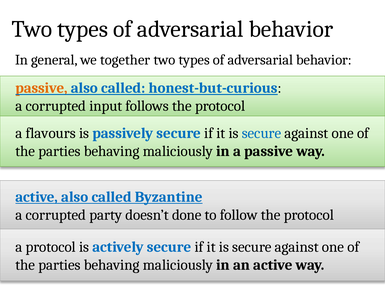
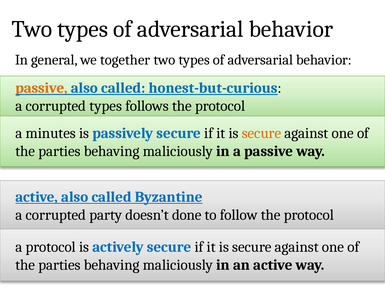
corrupted input: input -> types (106, 106)
flavours: flavours -> minutes (51, 133)
secure colour: blue -> orange (261, 133)
